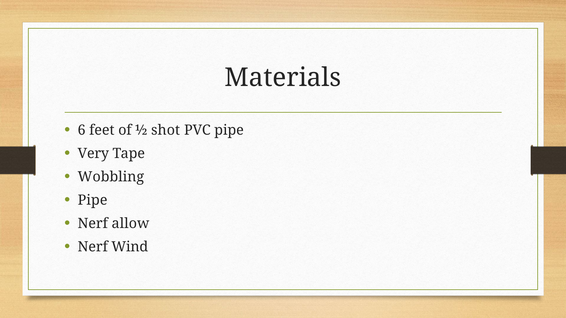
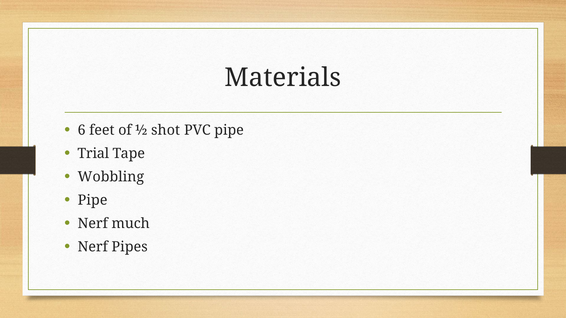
Very: Very -> Trial (93, 154)
allow: allow -> much (131, 224)
Wind: Wind -> Pipes (130, 247)
